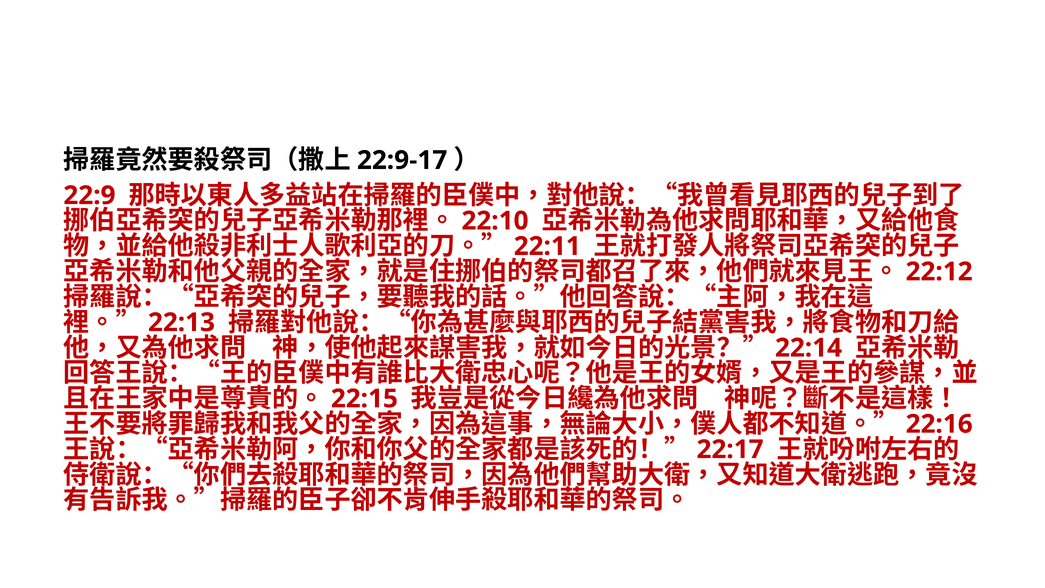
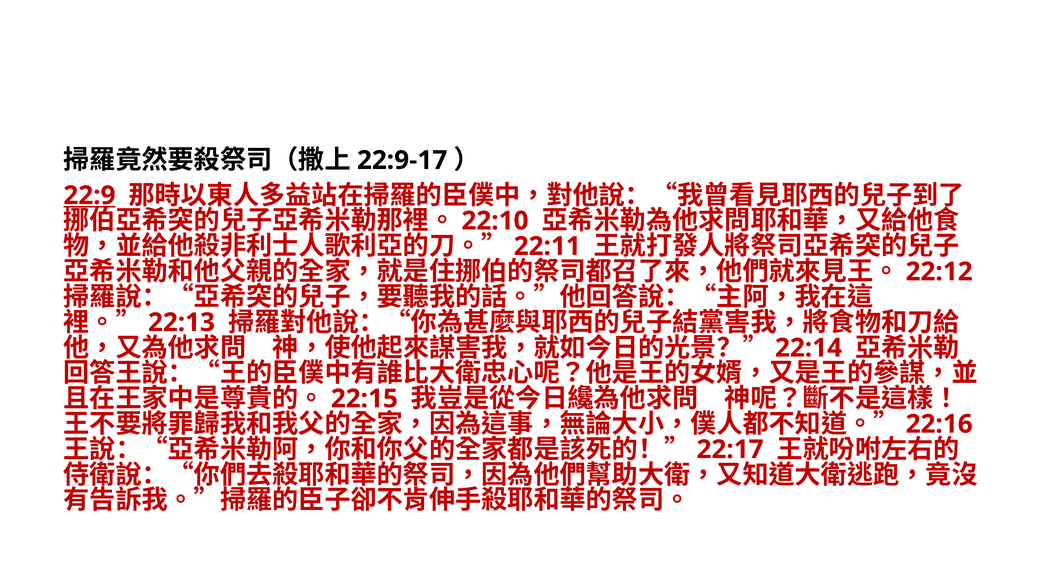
22:9 underline: none -> present (89, 195)
